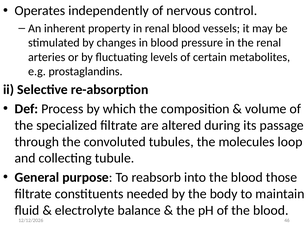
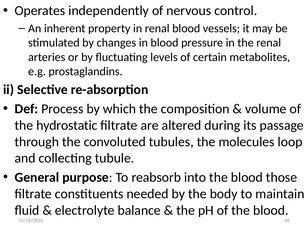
specialized: specialized -> hydrostatic (67, 125)
